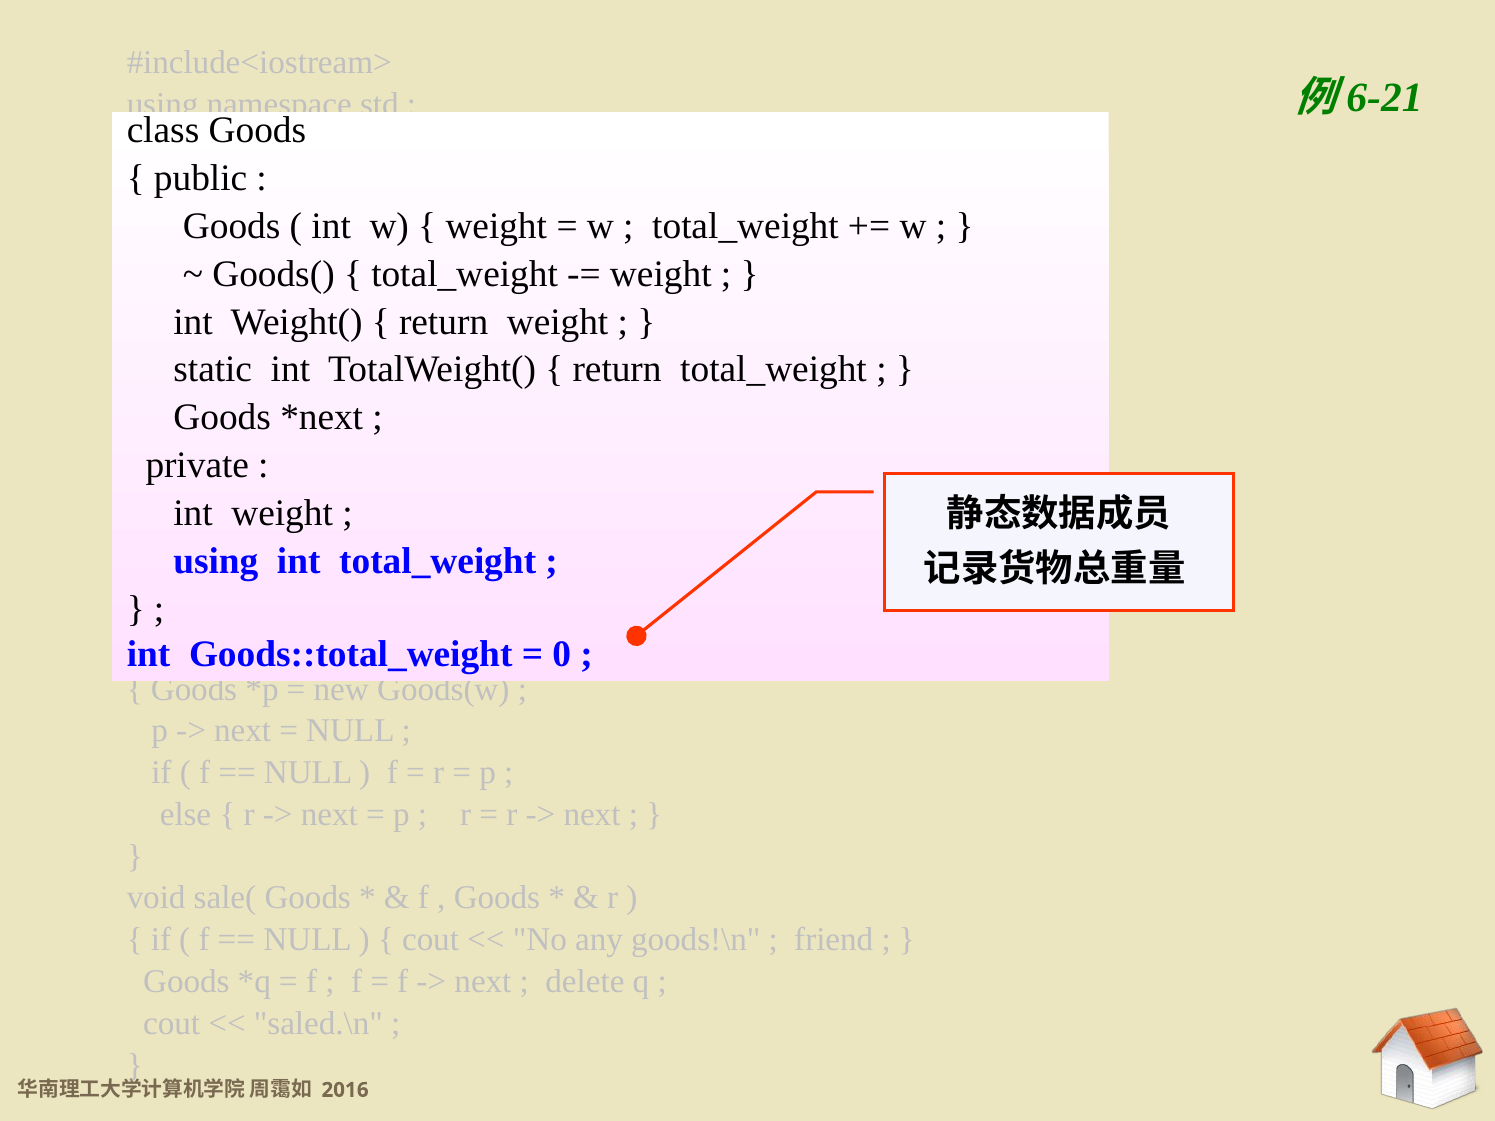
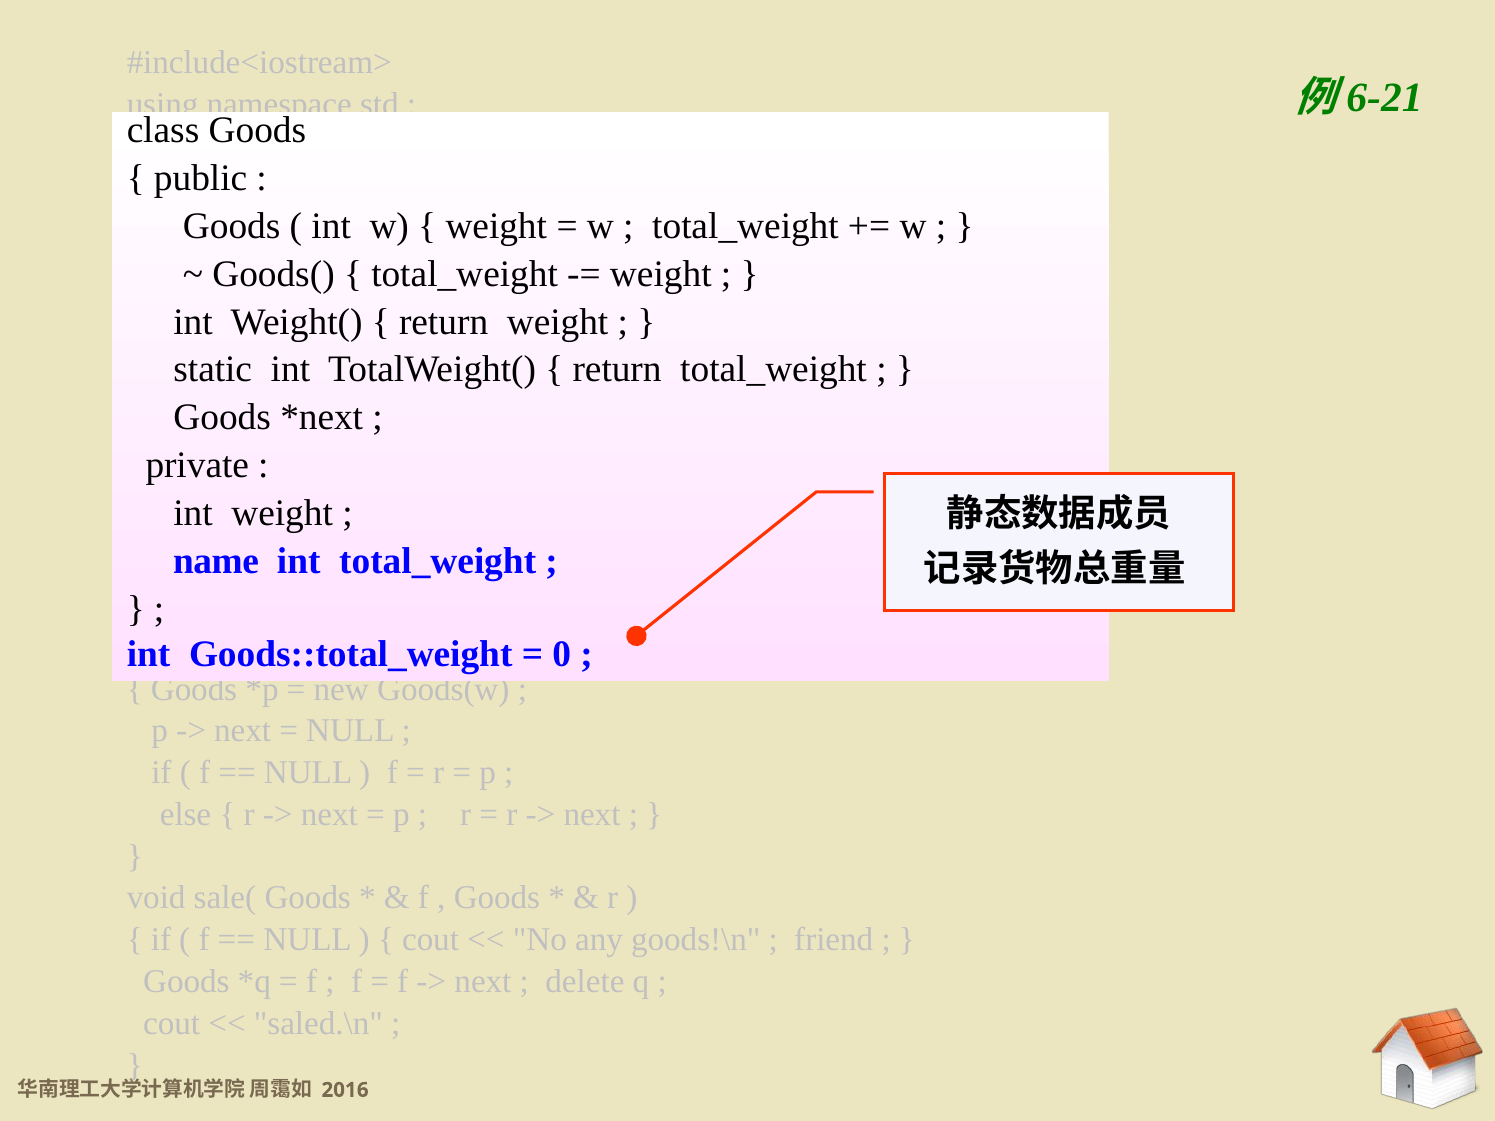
using: using -> name (216, 561)
